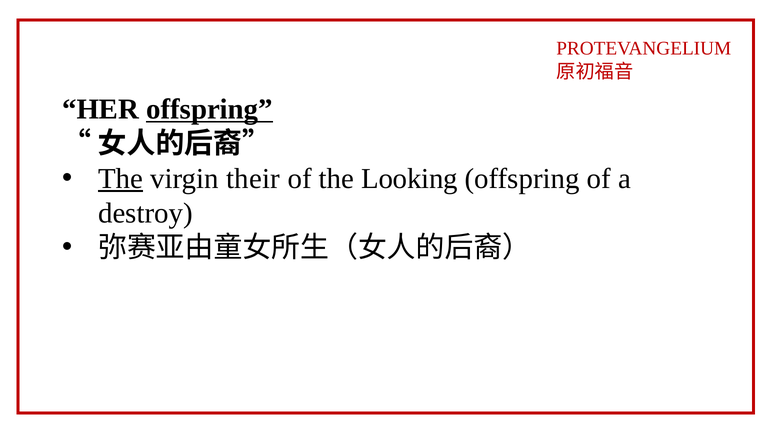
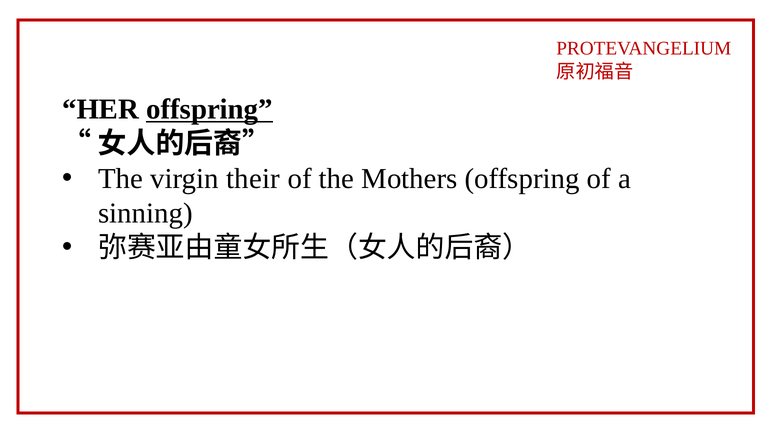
The underline: present -> none (121, 179)
Looking: Looking -> Mothers (409, 179)
destroy: destroy -> sinning (145, 213)
